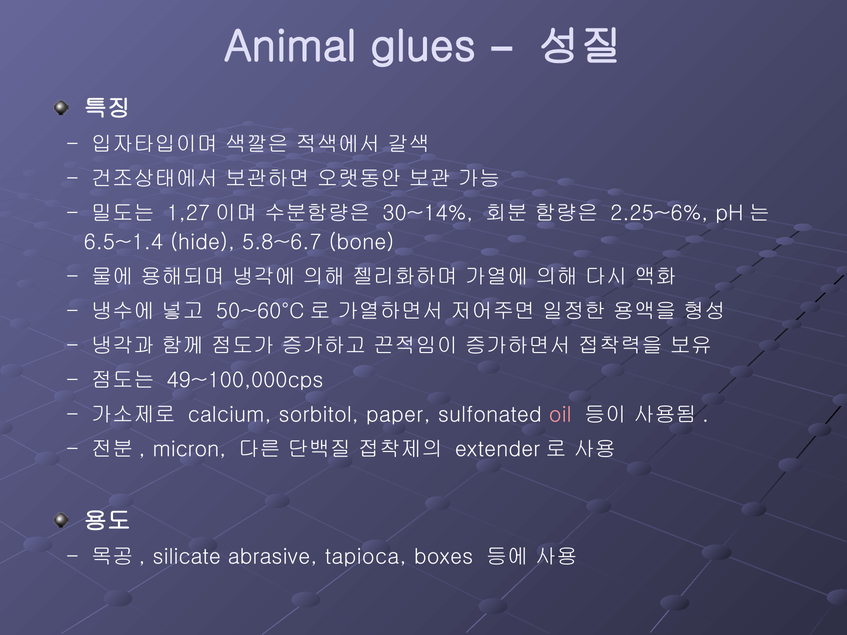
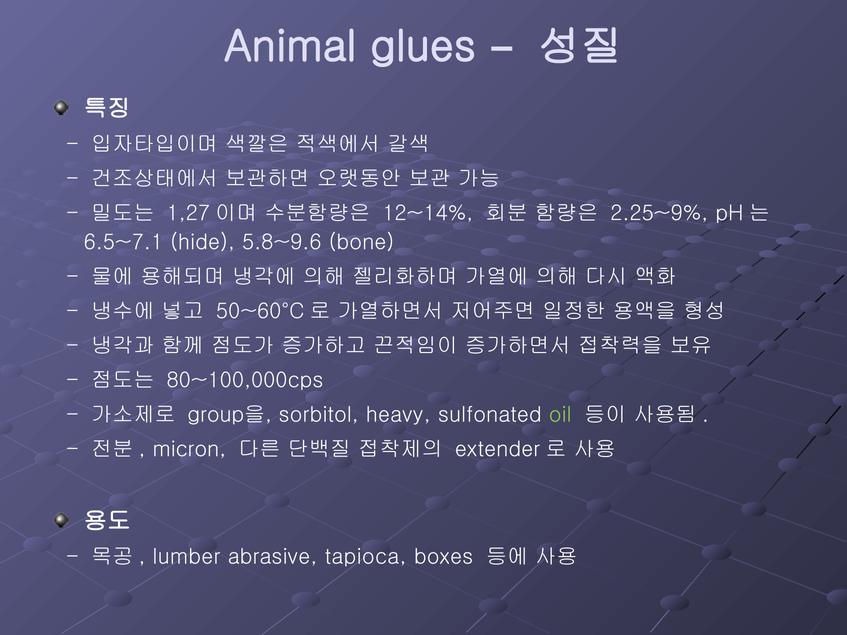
30~14%: 30~14% -> 12~14% (428, 213)
2.25~6%: 2.25~6% -> 2.25~9% (659, 213)
6.5~1.4: 6.5~1.4 -> 6.5~7.1 (123, 242)
5.8~6.7: 5.8~6.7 -> 5.8~9.6 (282, 242)
49~100,000cps: 49~100,000cps -> 80~100,000cps (245, 380)
calcium: calcium -> group을 (230, 415)
paper: paper -> heavy (398, 415)
oil colour: pink -> light green (560, 415)
silicate: silicate -> lumber (187, 557)
